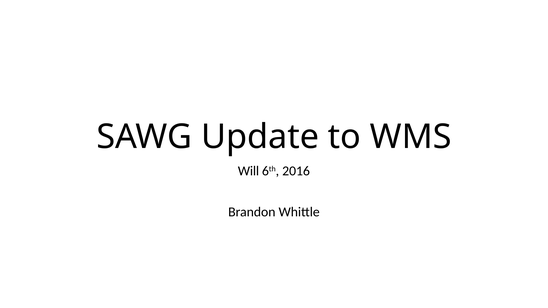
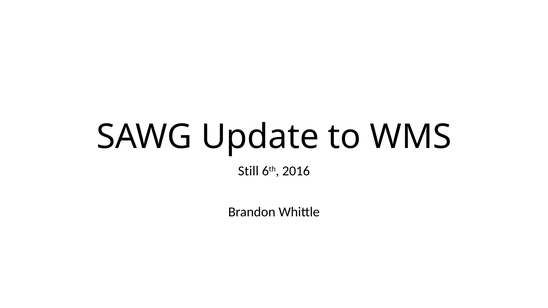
Will: Will -> Still (248, 171)
